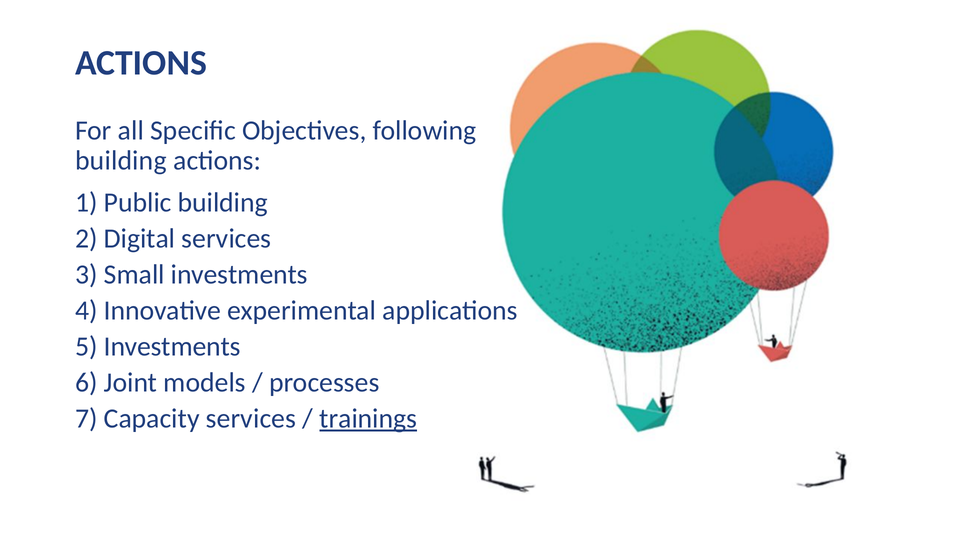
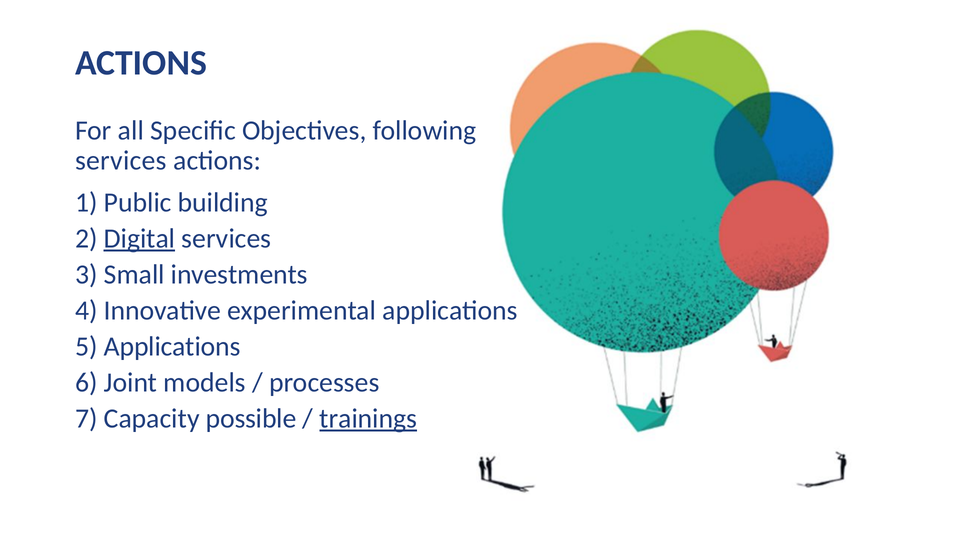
building: building -> services (121, 161)
Digital underline: none -> present (140, 239)
5 Investments: Investments -> Applications (172, 347)
Capacity services: services -> possible (251, 419)
